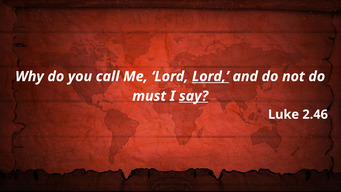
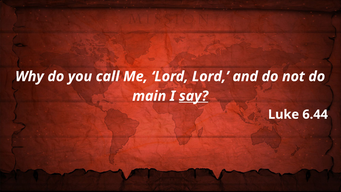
Lord underline: present -> none (210, 76)
must: must -> main (149, 96)
2.46: 2.46 -> 6.44 (315, 114)
